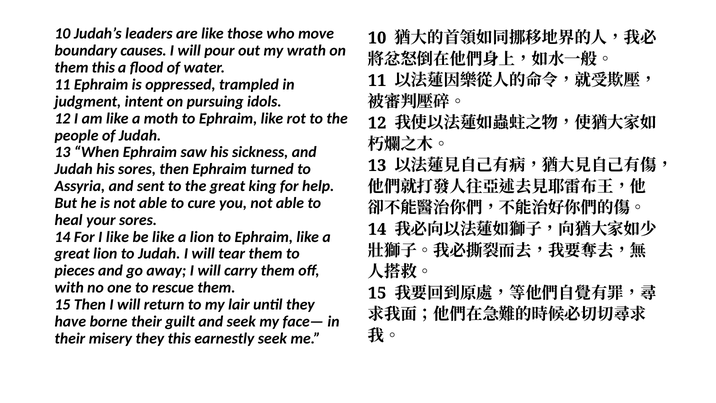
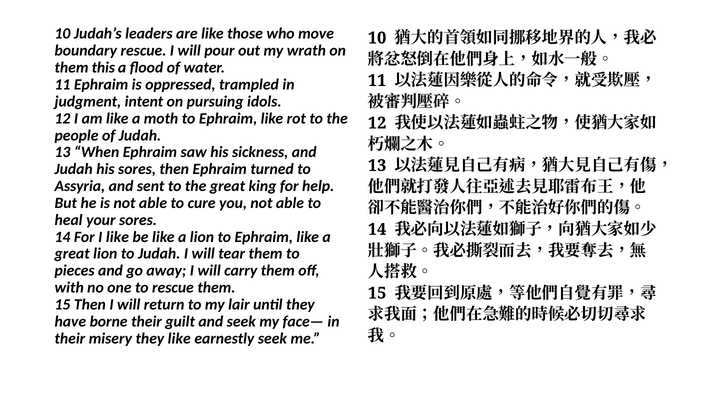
boundary causes: causes -> rescue (143, 51)
they this: this -> like (179, 338)
